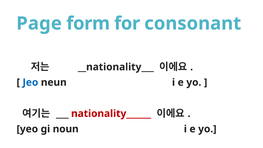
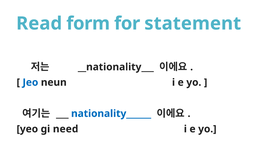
Page: Page -> Read (39, 23)
consonant: consonant -> statement (193, 23)
nationality______ colour: red -> blue (111, 114)
noun: noun -> need (66, 129)
